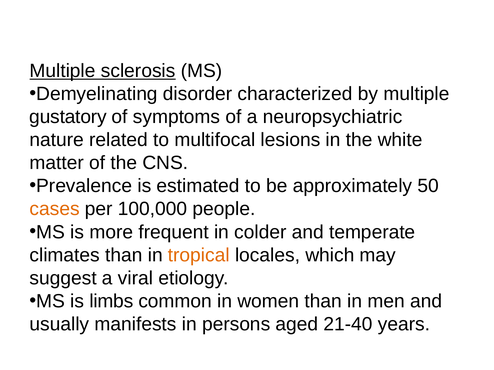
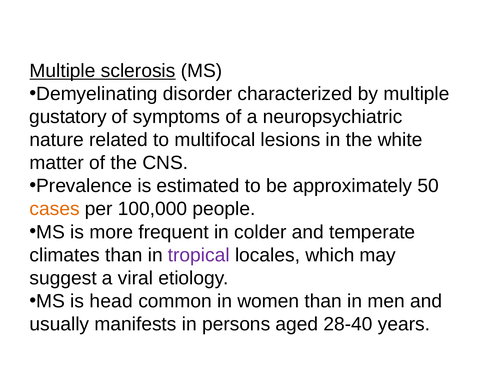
tropical colour: orange -> purple (199, 255)
limbs: limbs -> head (111, 302)
21-40: 21-40 -> 28-40 (348, 325)
